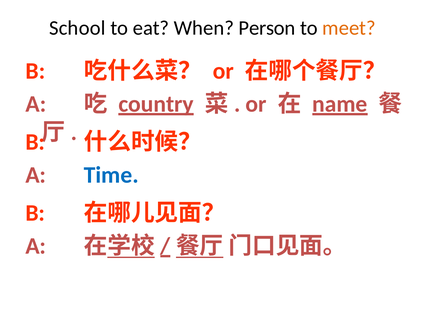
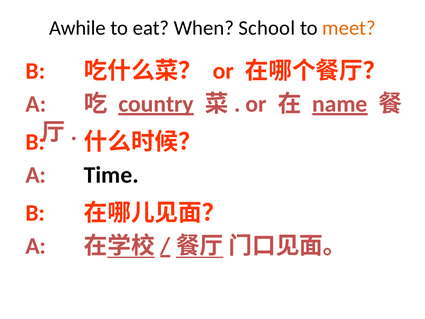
School: School -> Awhile (77, 28)
Person: Person -> School (267, 28)
Time colour: blue -> black (111, 175)
